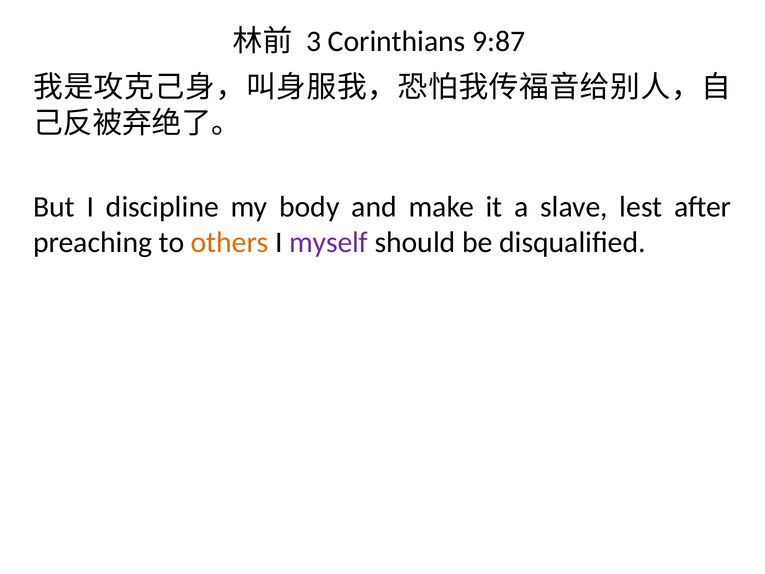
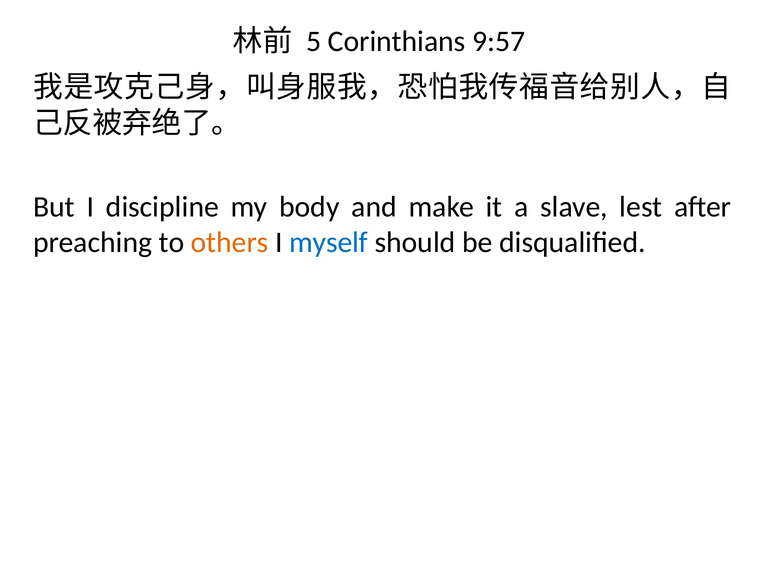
3: 3 -> 5 (314, 42)
9:87: 9:87 -> 9:57 (499, 42)
myself colour: purple -> blue (329, 242)
